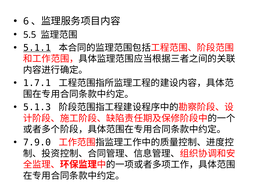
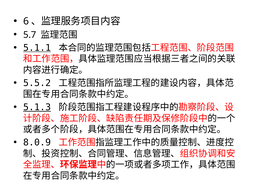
5.5: 5.5 -> 5.7 (30, 35)
1.7.1: 1.7.1 -> 5.5.2 (37, 83)
5.1.3 underline: none -> present (37, 107)
7.9.0: 7.9.0 -> 8.0.9 (37, 142)
